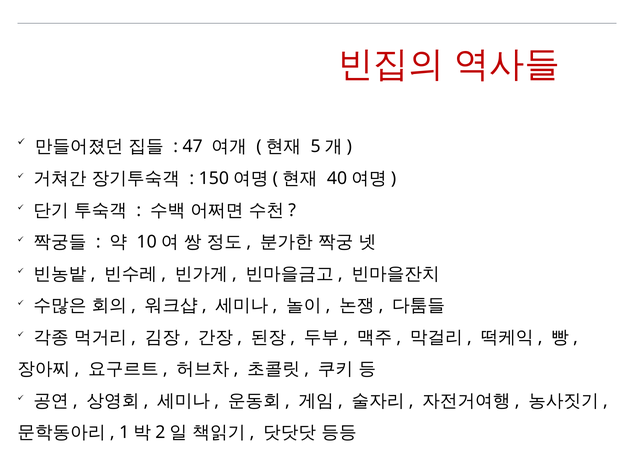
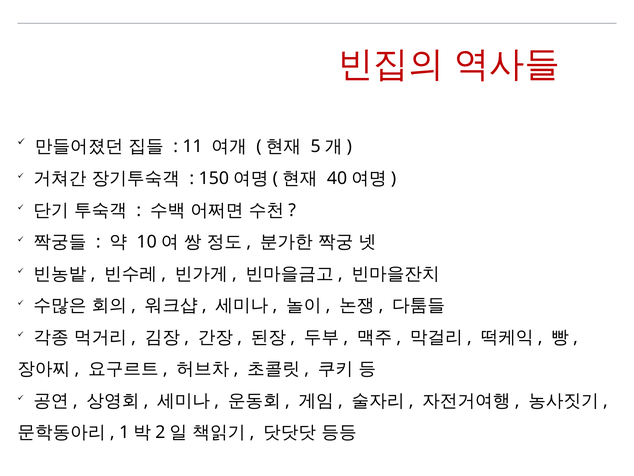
47: 47 -> 11 (193, 146)
